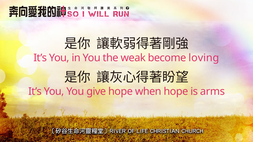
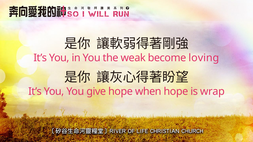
arms: arms -> wrap (212, 92)
